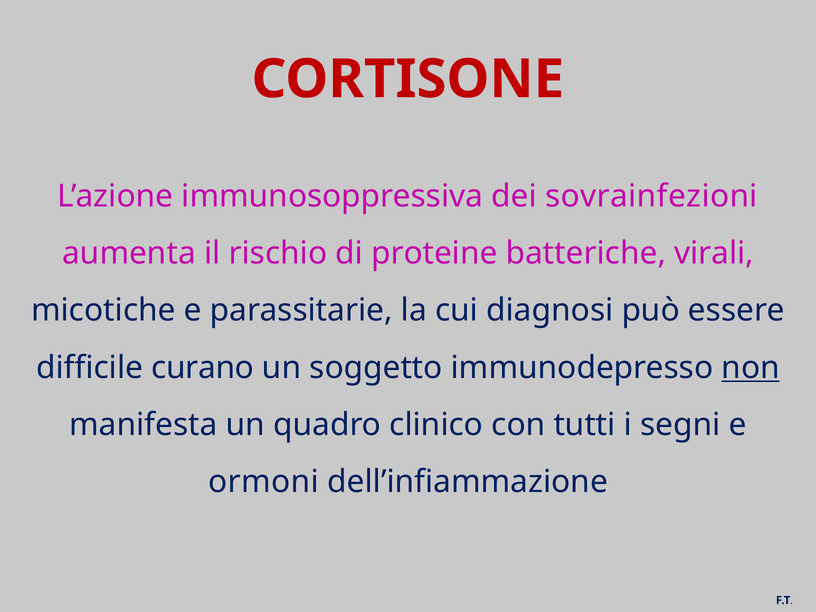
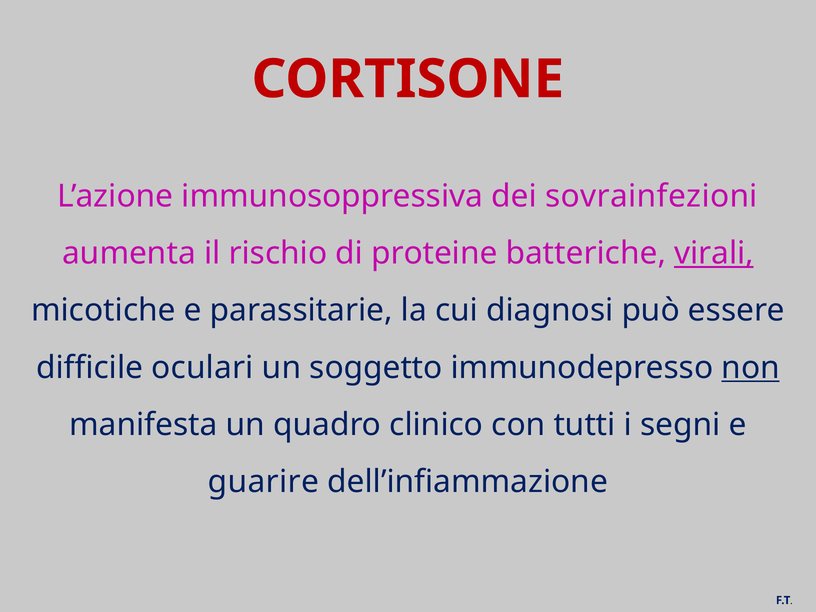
virali underline: none -> present (714, 253)
curano: curano -> oculari (202, 368)
ormoni: ormoni -> guarire (263, 482)
